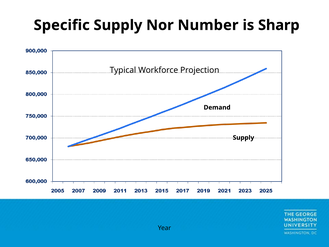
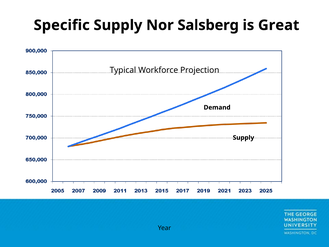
Number: Number -> Salsberg (208, 25)
Sharp: Sharp -> Great (279, 25)
